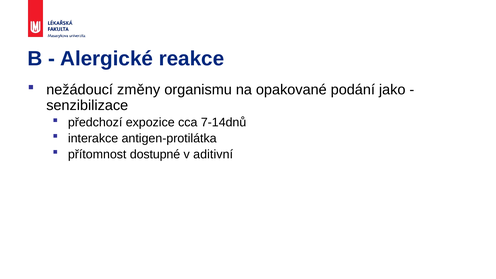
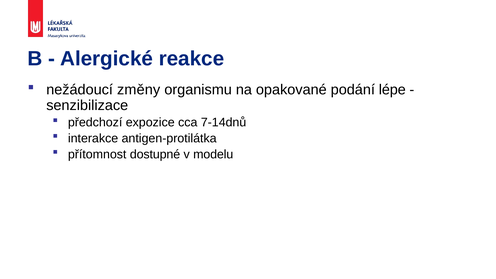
jako: jako -> lépe (392, 90)
aditivní: aditivní -> modelu (213, 154)
